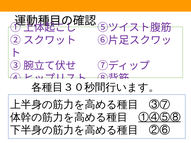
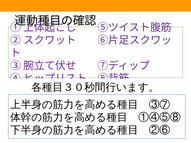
①④⑤⑧ underline: present -> none (160, 118)
